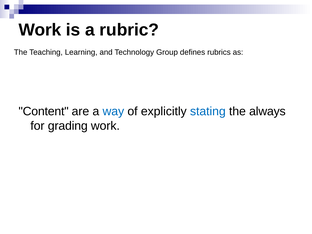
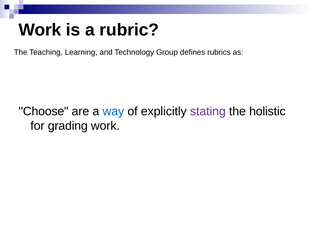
Content: Content -> Choose (44, 111)
stating colour: blue -> purple (208, 111)
always: always -> holistic (267, 111)
